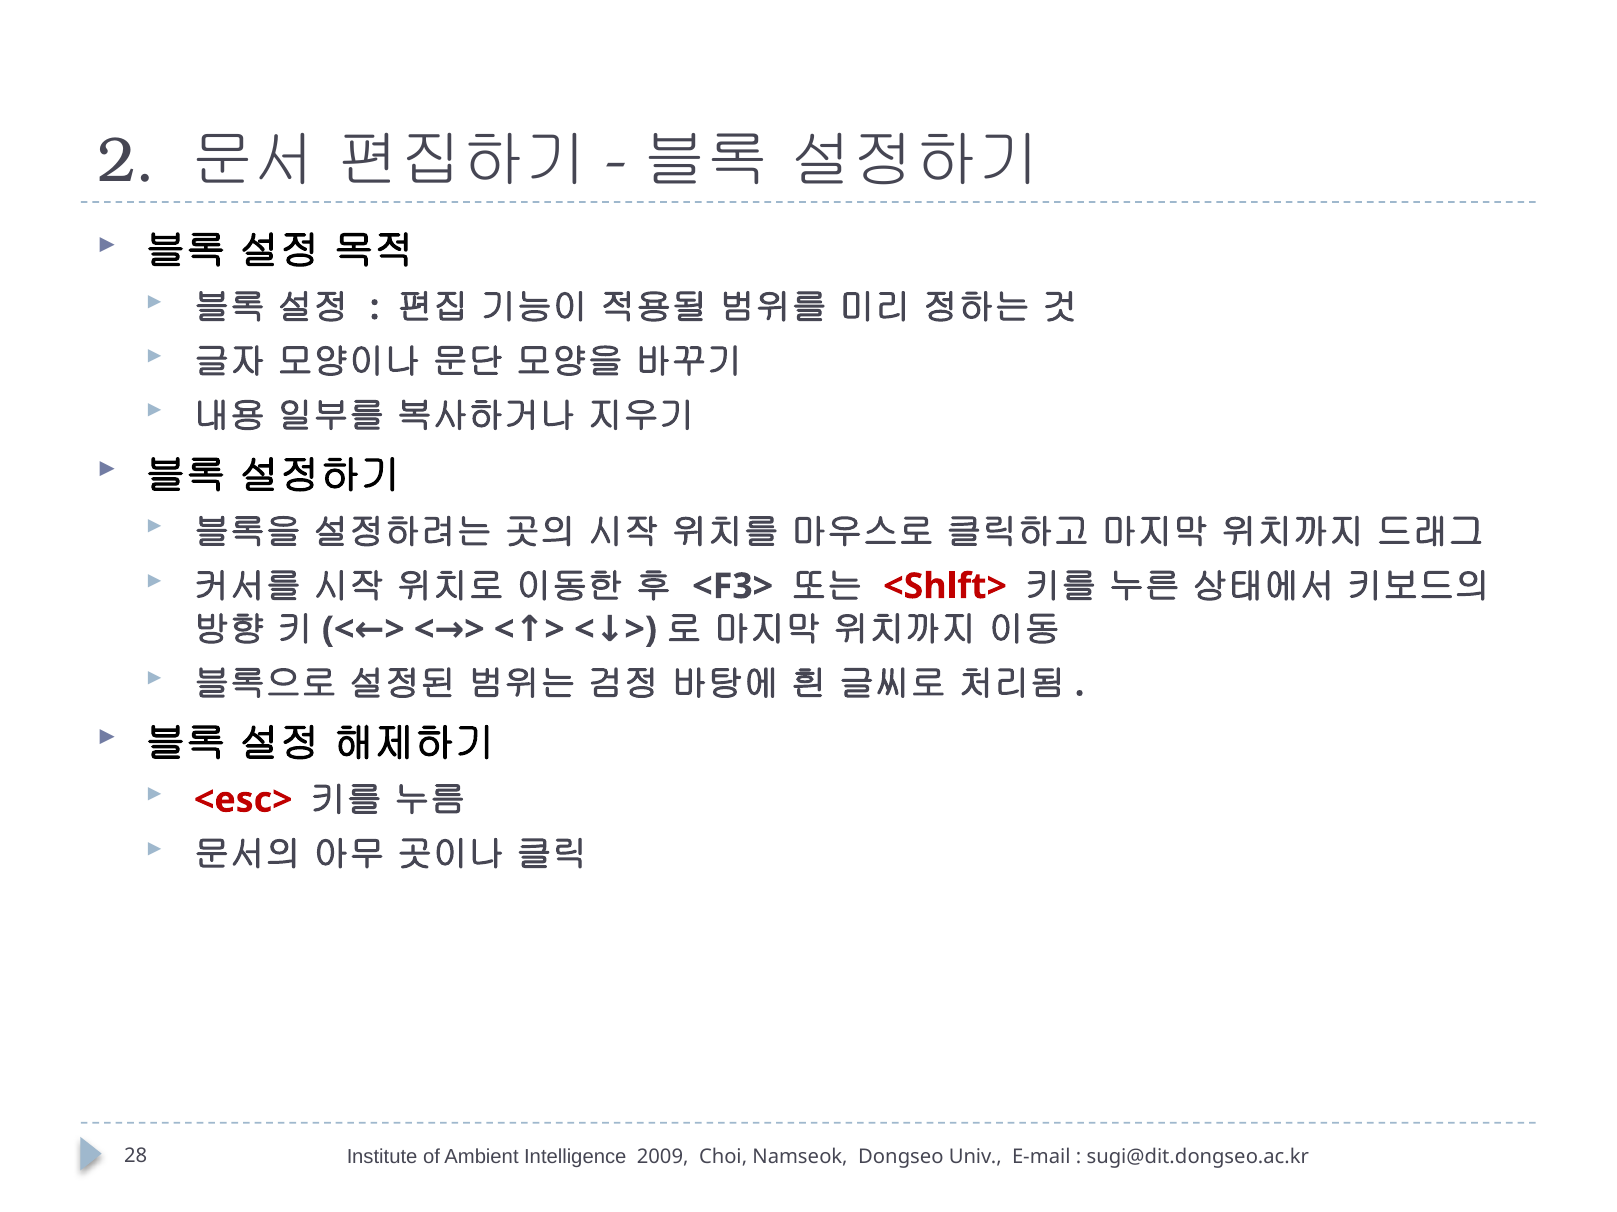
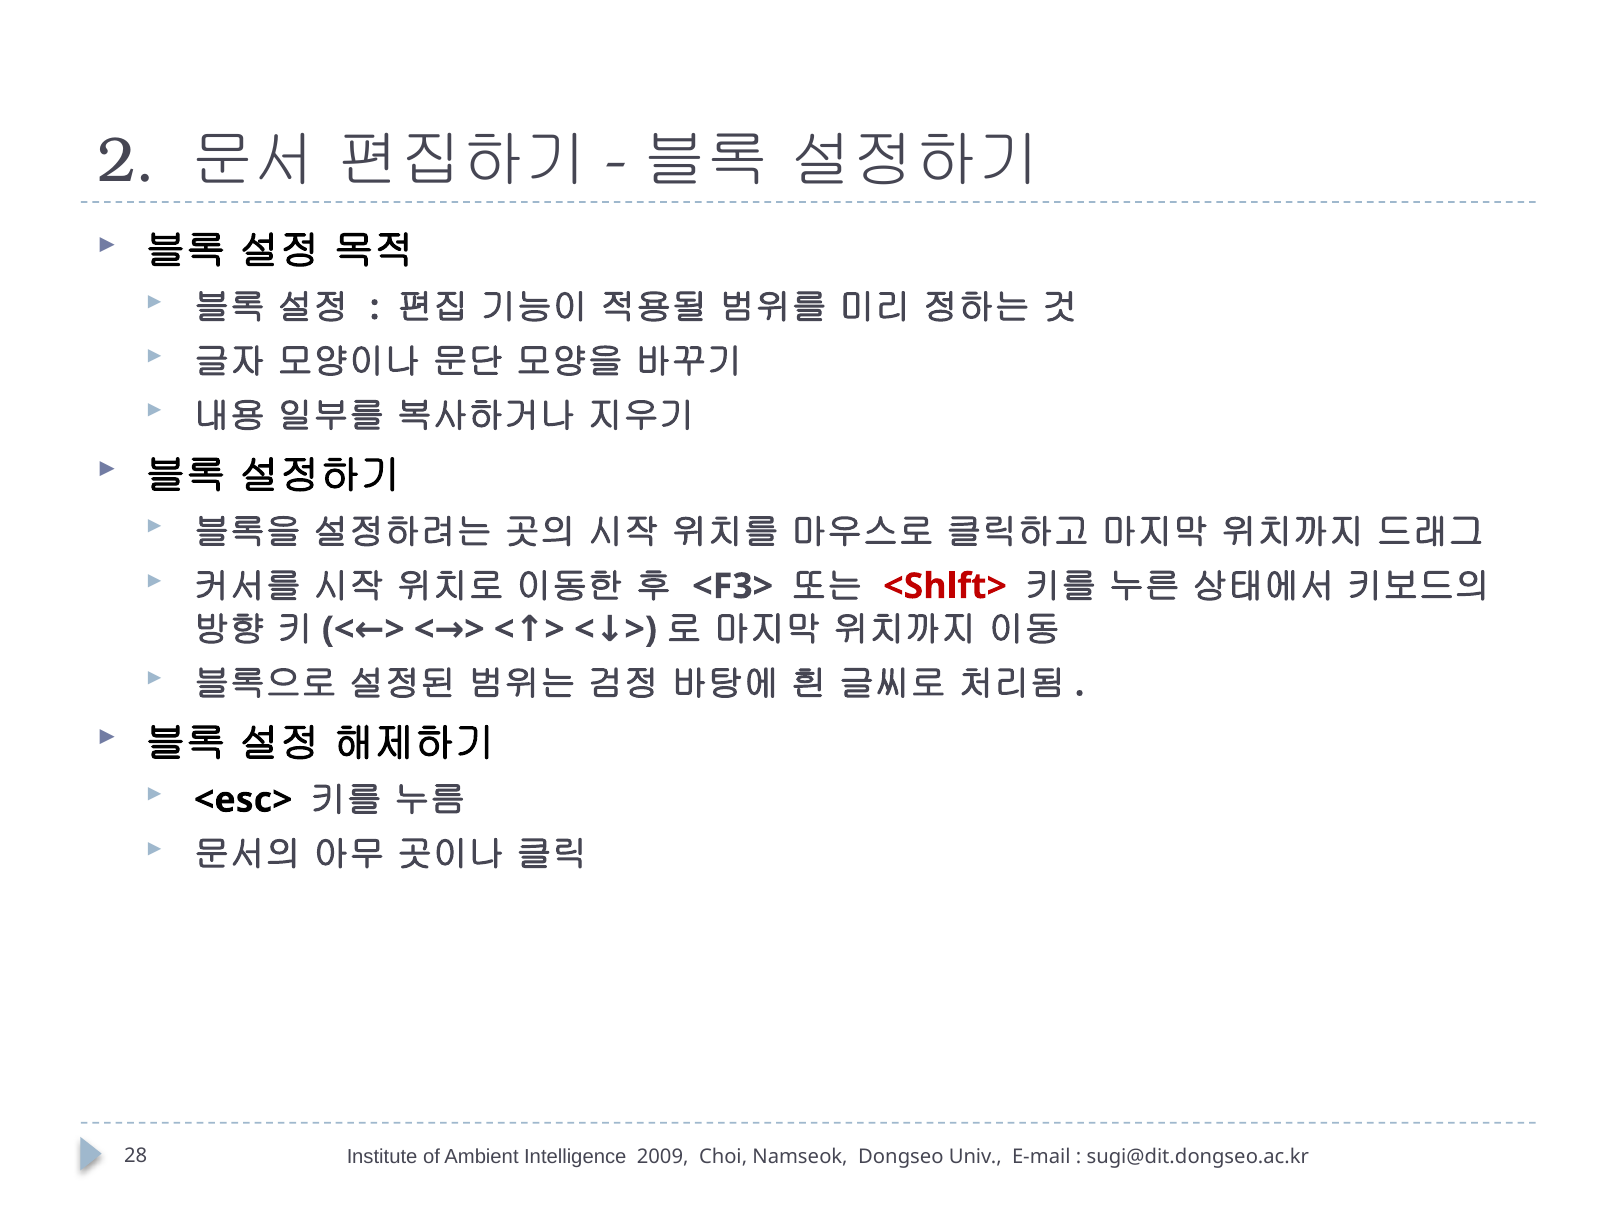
<esc> colour: red -> black (243, 800)
